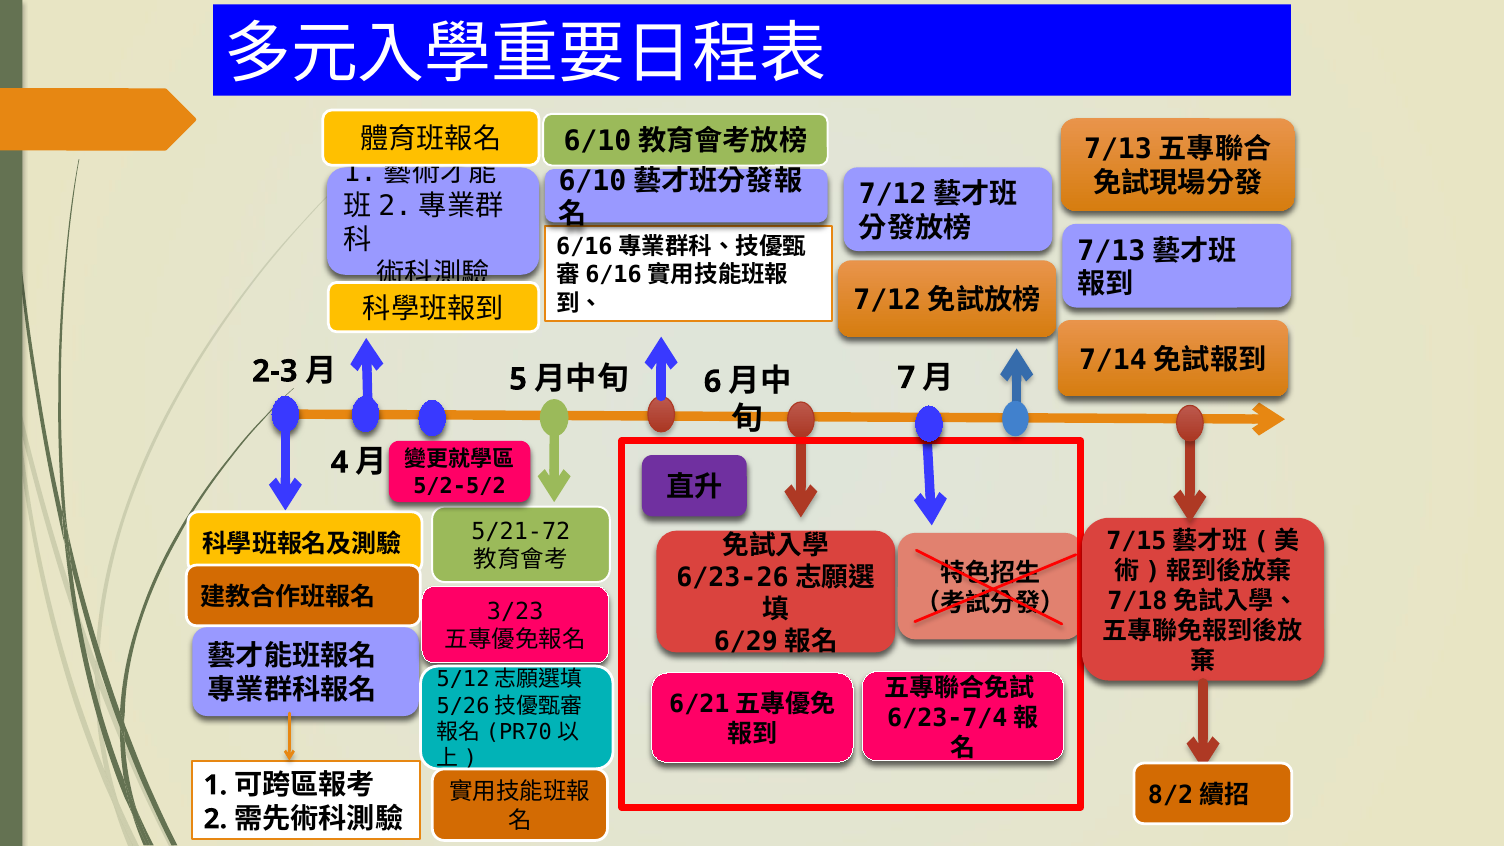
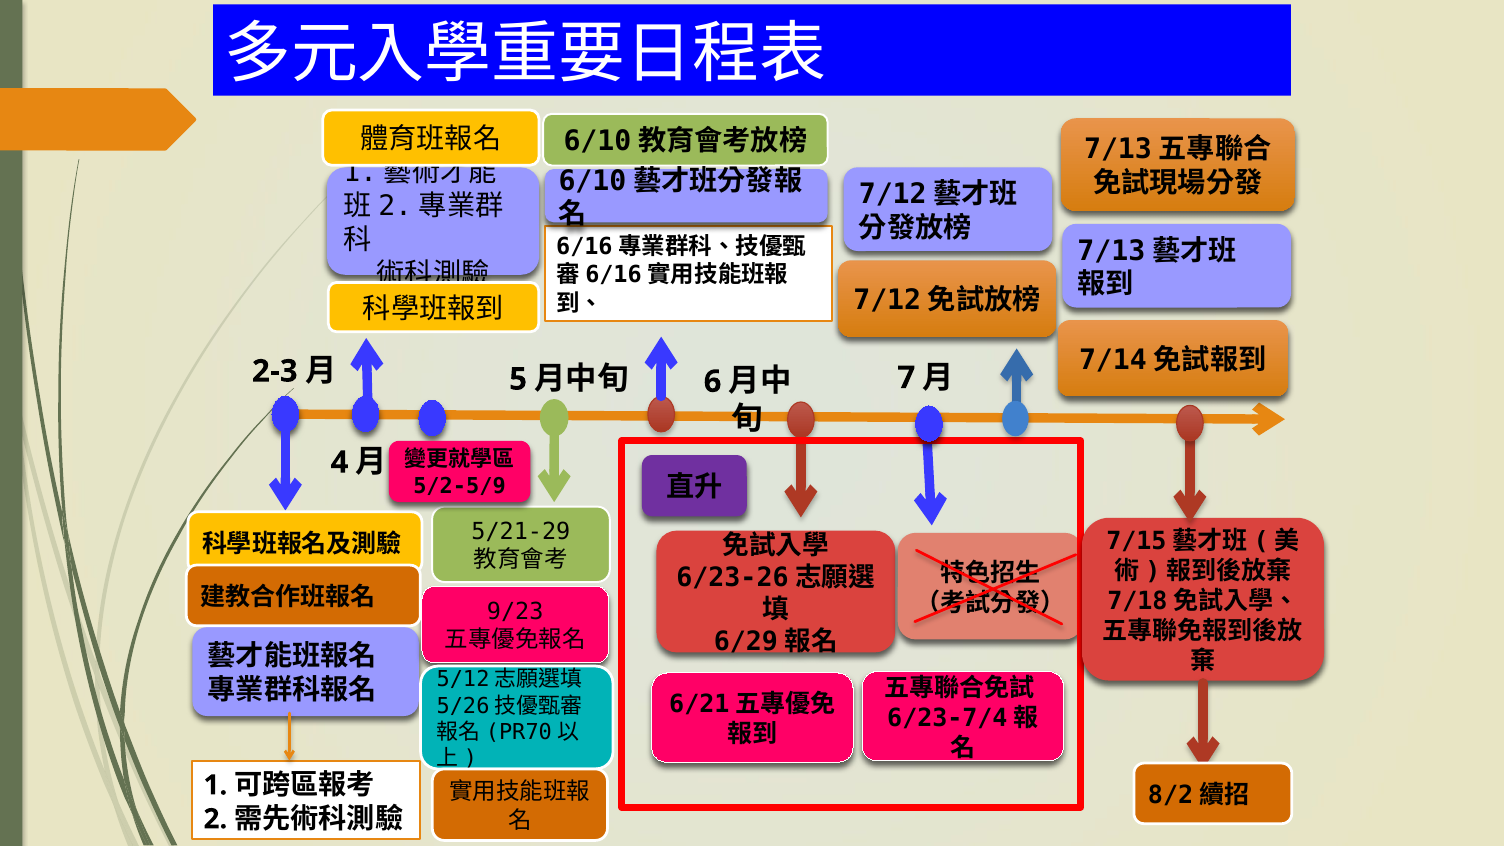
5/2-5/2: 5/2-5/2 -> 5/2-5/9 (459, 486)
5/21-72: 5/21-72 -> 5/21-29 (521, 532)
3/23: 3/23 -> 9/23 (515, 612)
